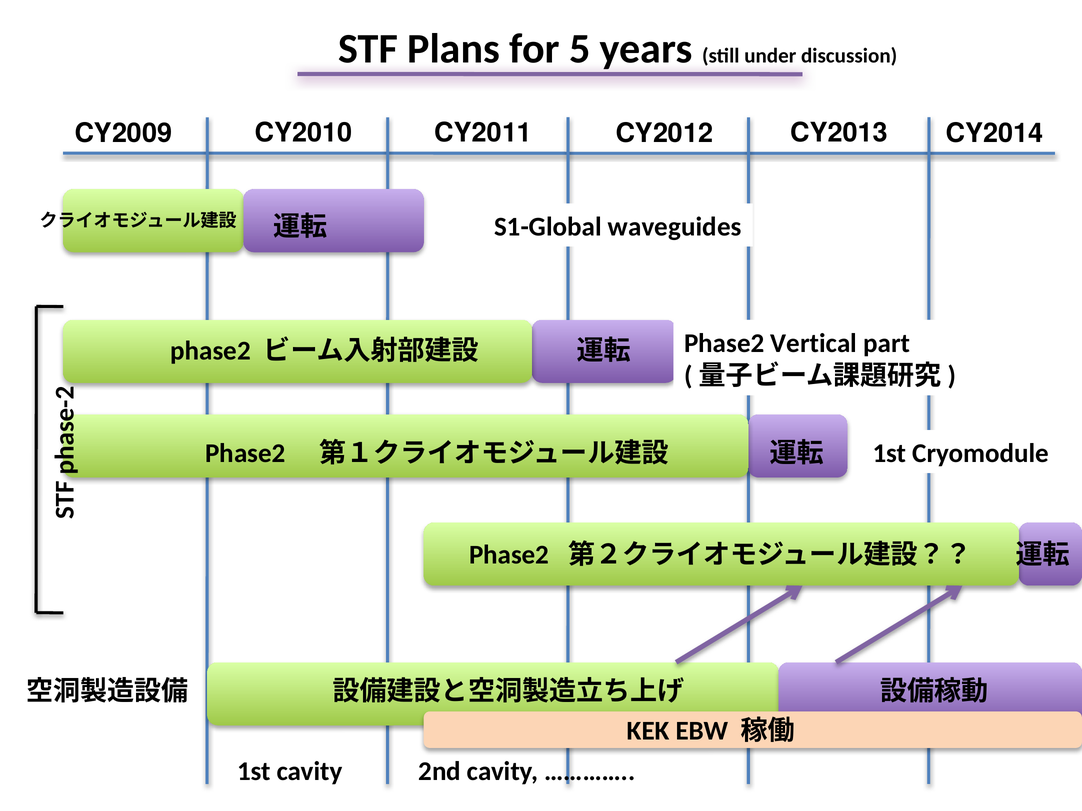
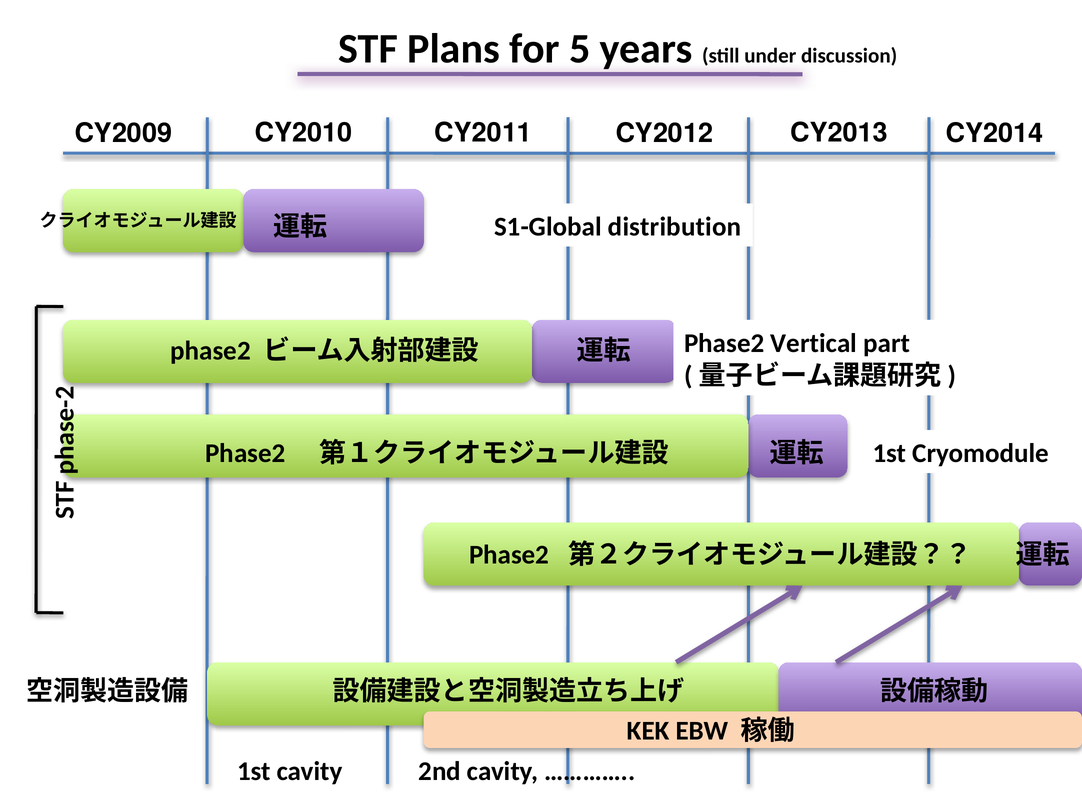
waveguides: waveguides -> distribution (675, 227)
